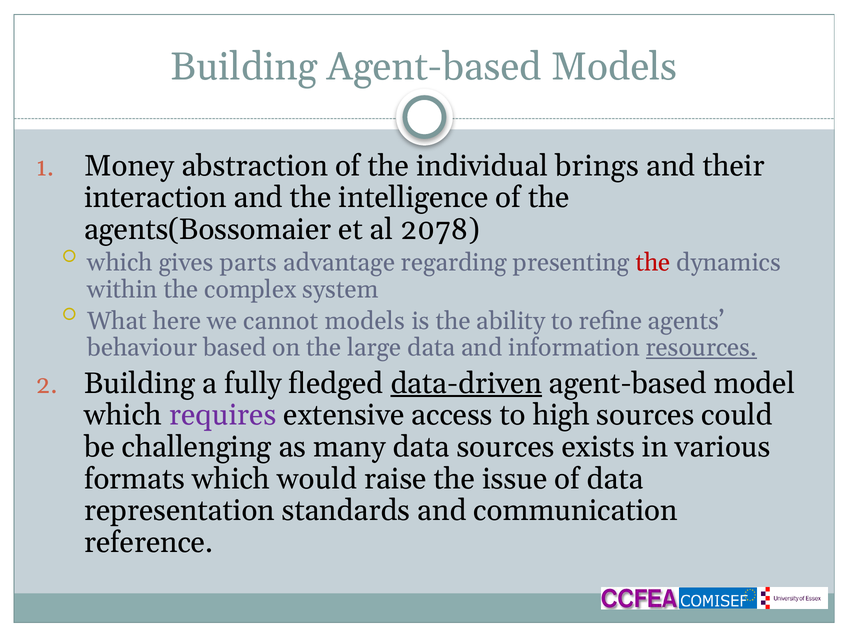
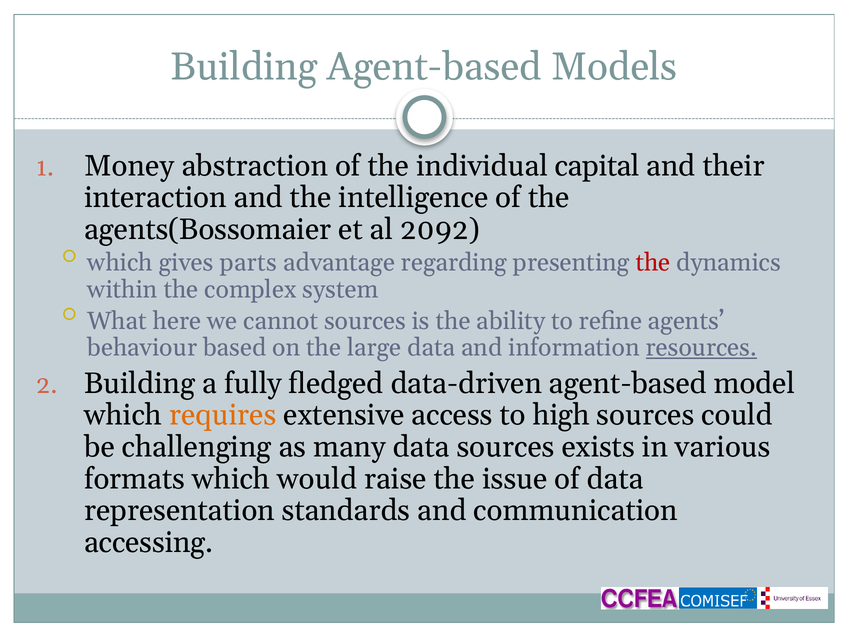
brings: brings -> capital (597, 166)
2078: 2078 -> 2092 (440, 229)
cannot models: models -> sources (365, 321)
data-driven underline: present -> none (466, 383)
requires colour: purple -> orange (223, 415)
reference: reference -> accessing (149, 542)
